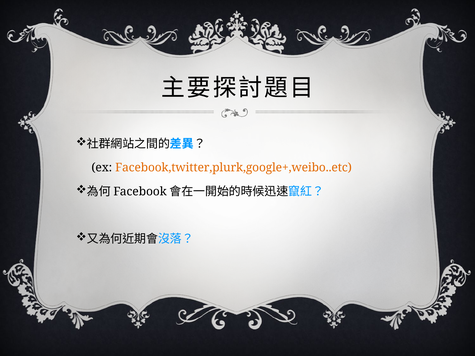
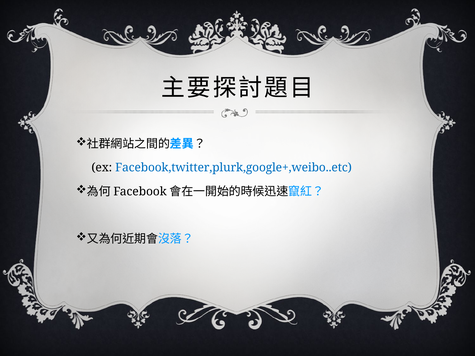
Facebook,twitter,plurk,google+,weibo..etc colour: orange -> blue (233, 168)
